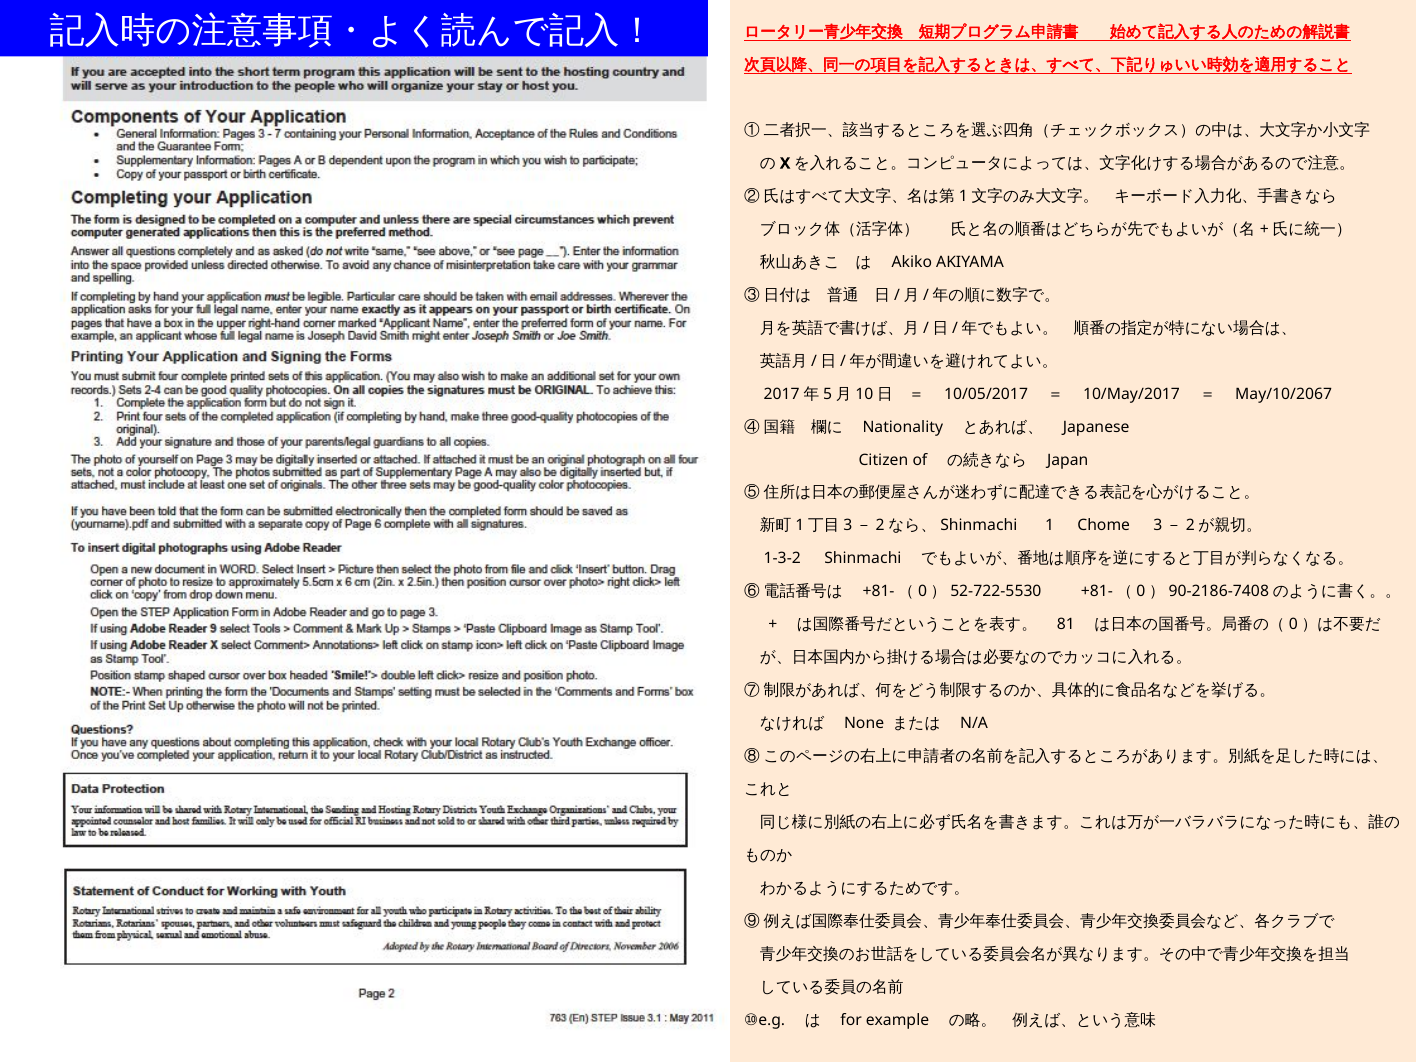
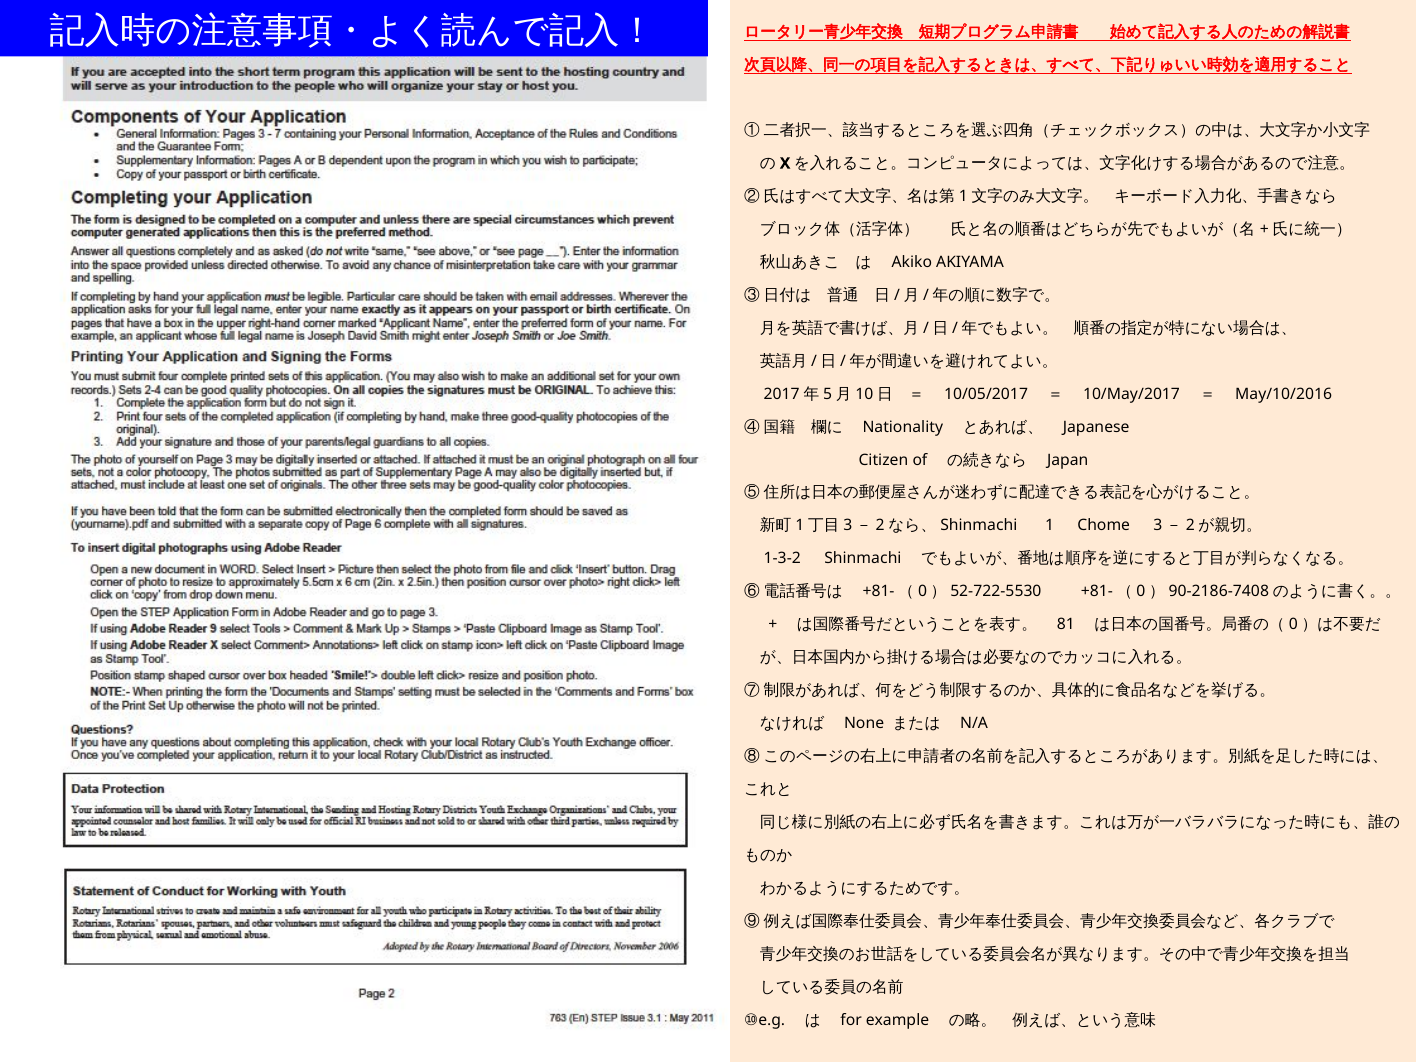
May/10/2067: May/10/2067 -> May/10/2016 (1284, 394)
